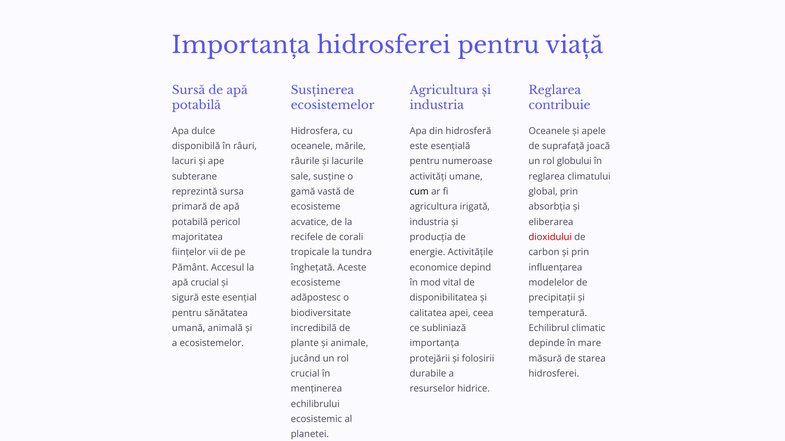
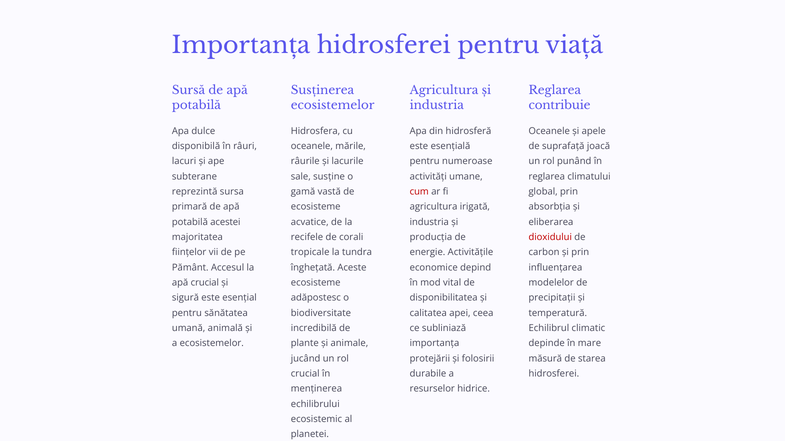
globului: globului -> punând (574, 162)
cum colour: black -> red (419, 192)
pericol: pericol -> acestei (225, 222)
